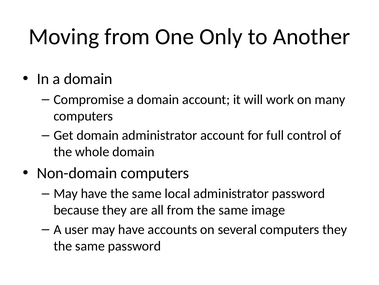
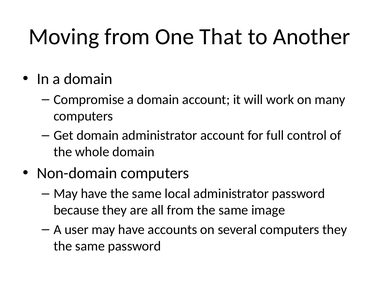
Only: Only -> That (221, 37)
